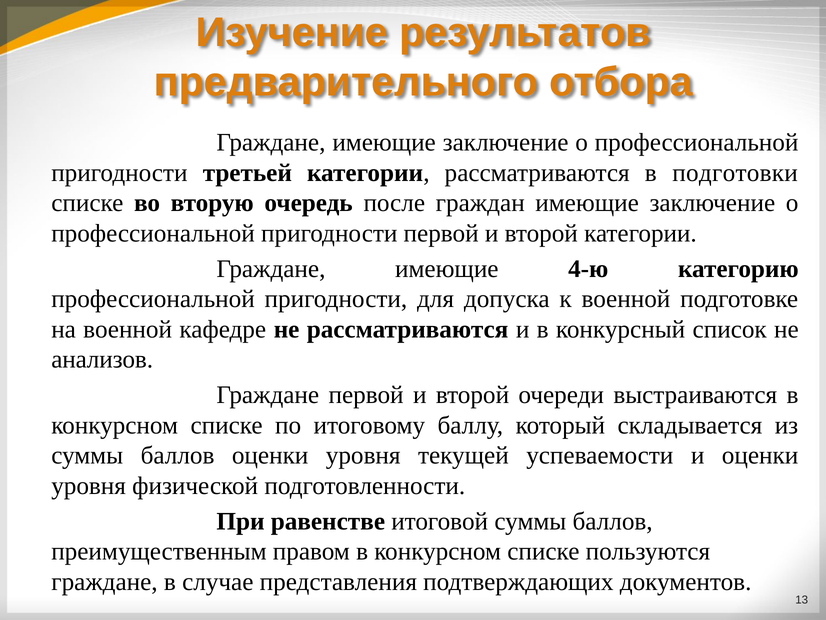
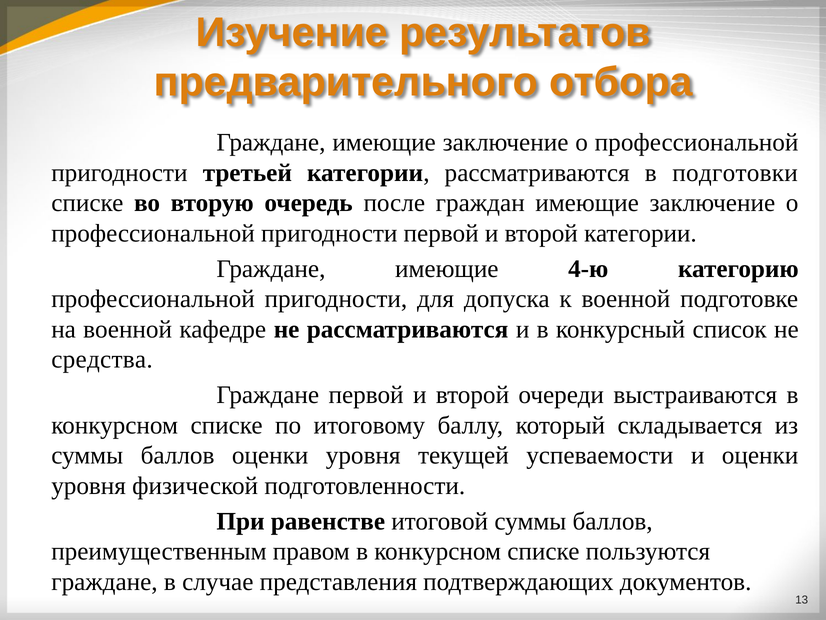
анализов: анализов -> средства (102, 359)
